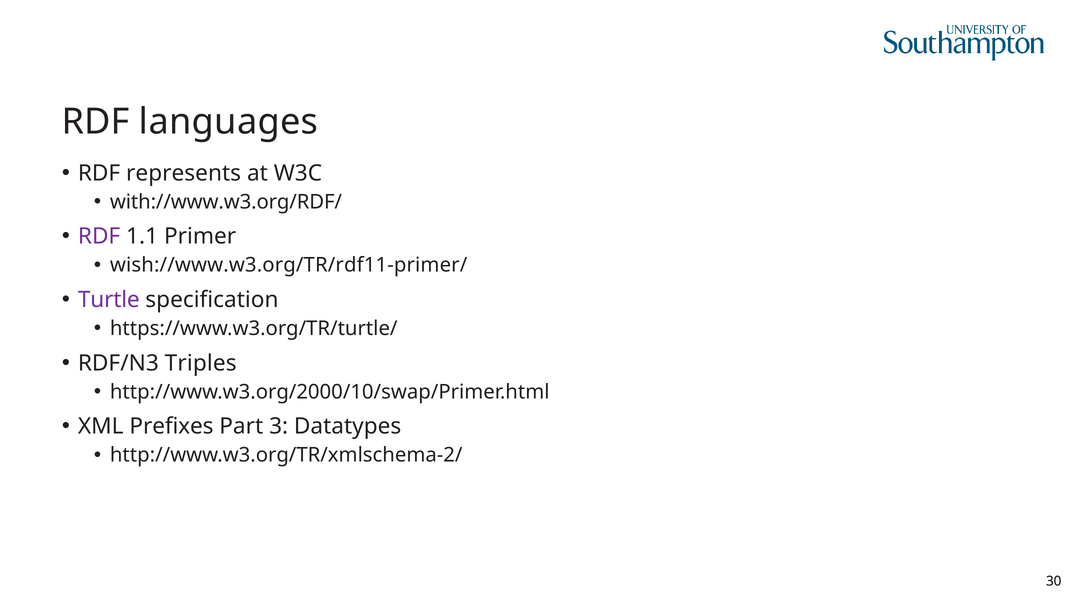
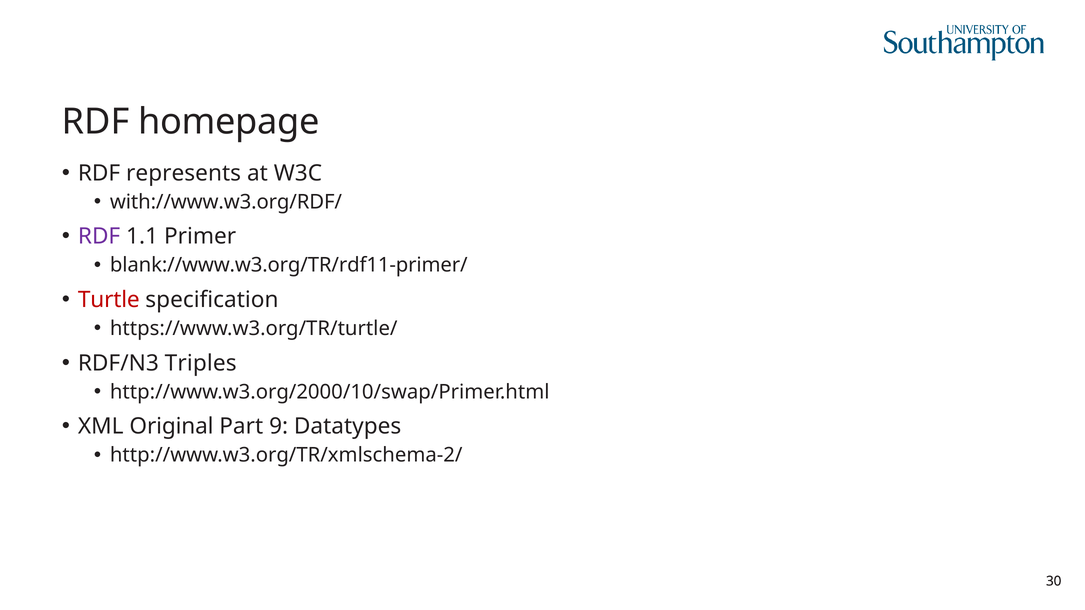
languages: languages -> homepage (229, 122)
wish://www.w3.org/TR/rdf11-primer/: wish://www.w3.org/TR/rdf11-primer/ -> blank://www.w3.org/TR/rdf11-primer/ (289, 265)
Turtle colour: purple -> red (109, 300)
Prefixes: Prefixes -> Original (172, 427)
3: 3 -> 9 (279, 427)
